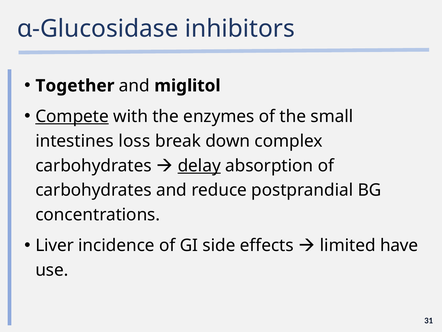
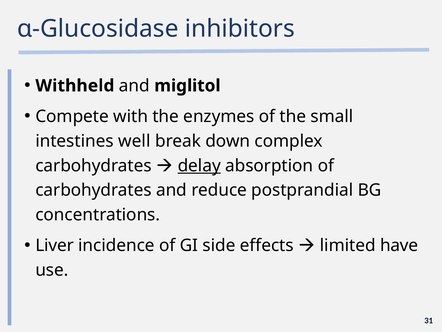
Together: Together -> Withheld (75, 86)
Compete underline: present -> none (72, 116)
loss: loss -> well (134, 141)
